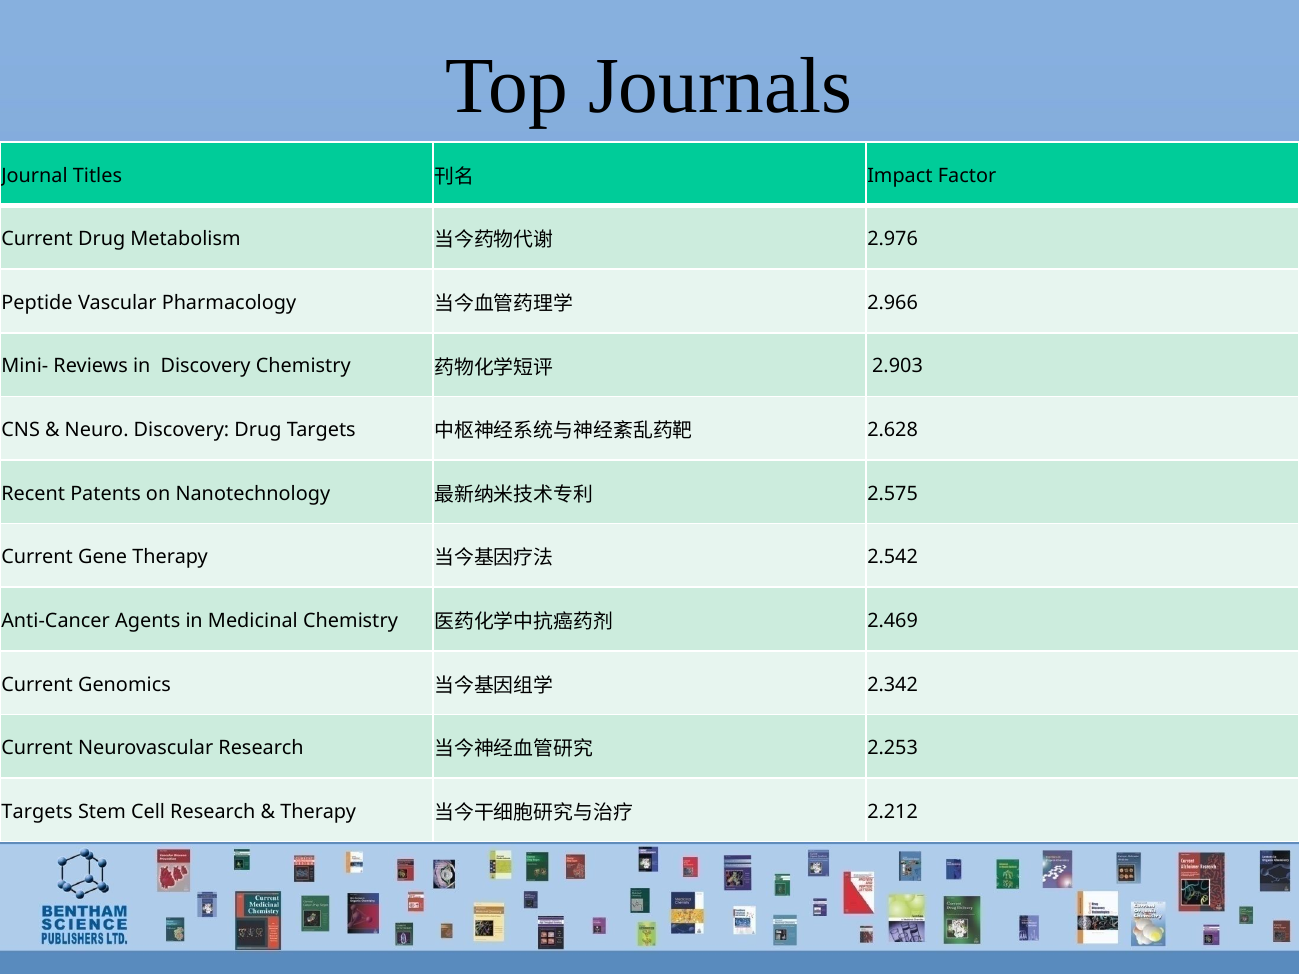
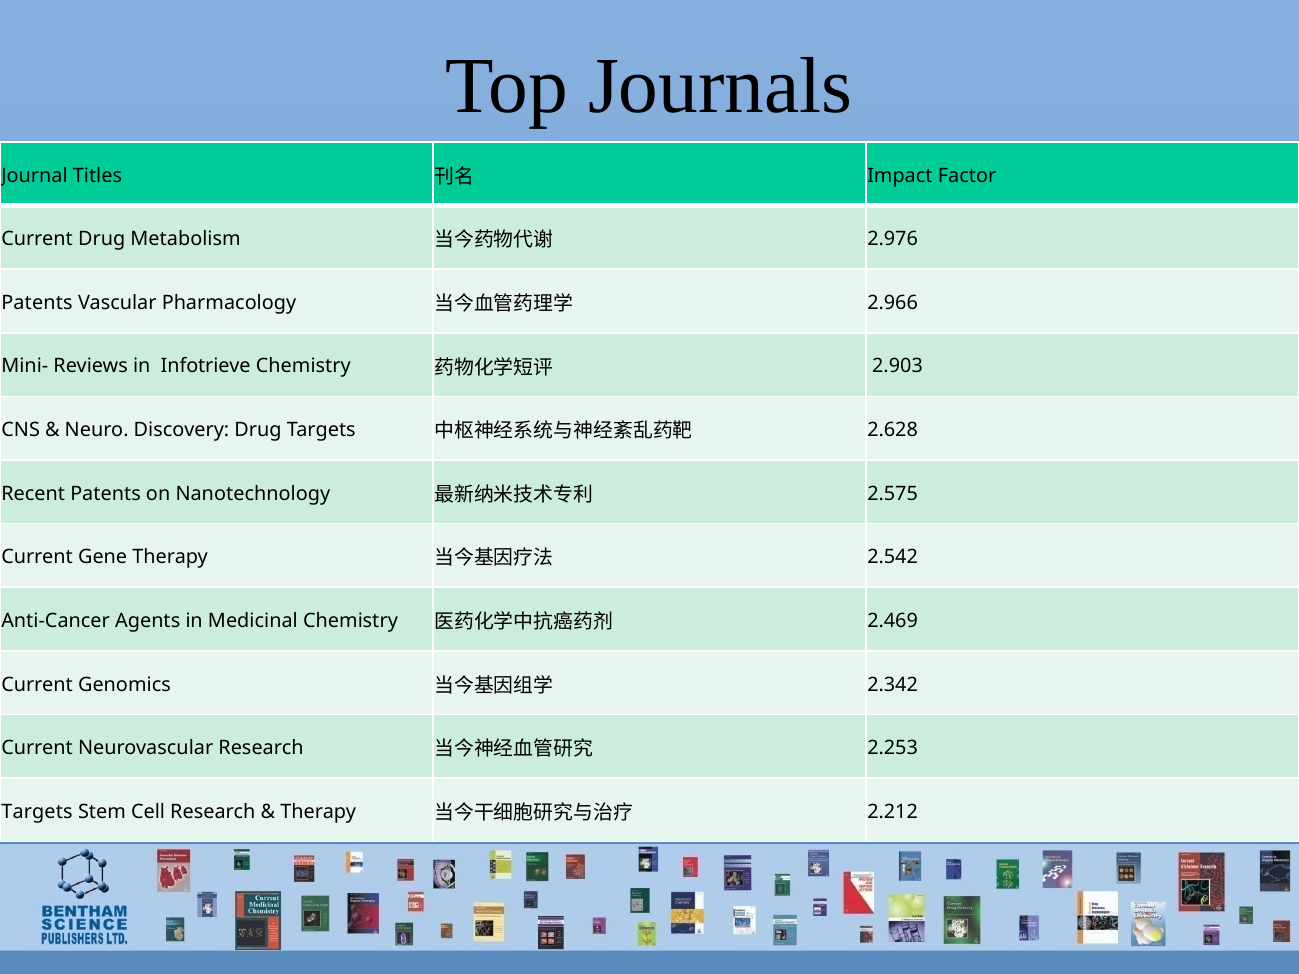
Peptide: Peptide -> Patents (37, 303)
in Discovery: Discovery -> Infotrieve (206, 367)
